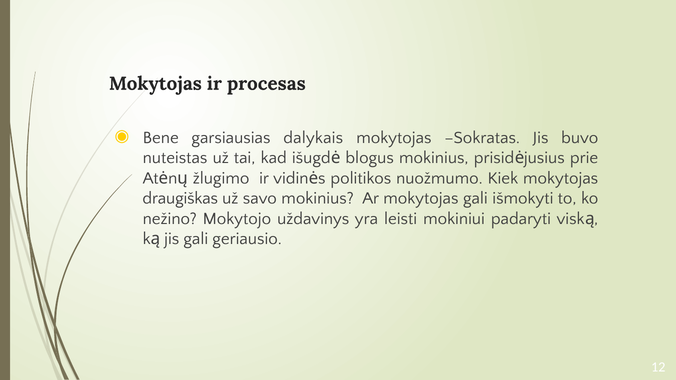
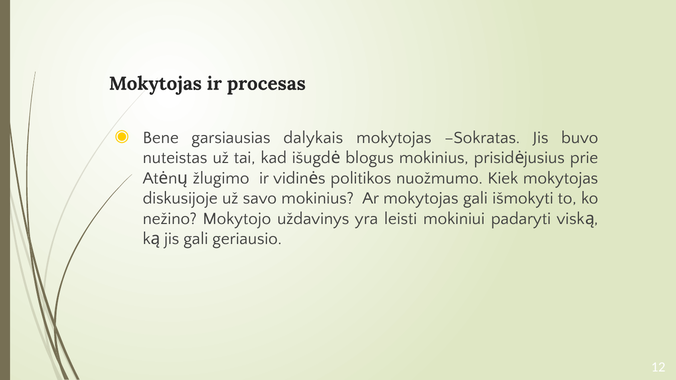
draugiškas: draugiškas -> diskusijoje (180, 198)
